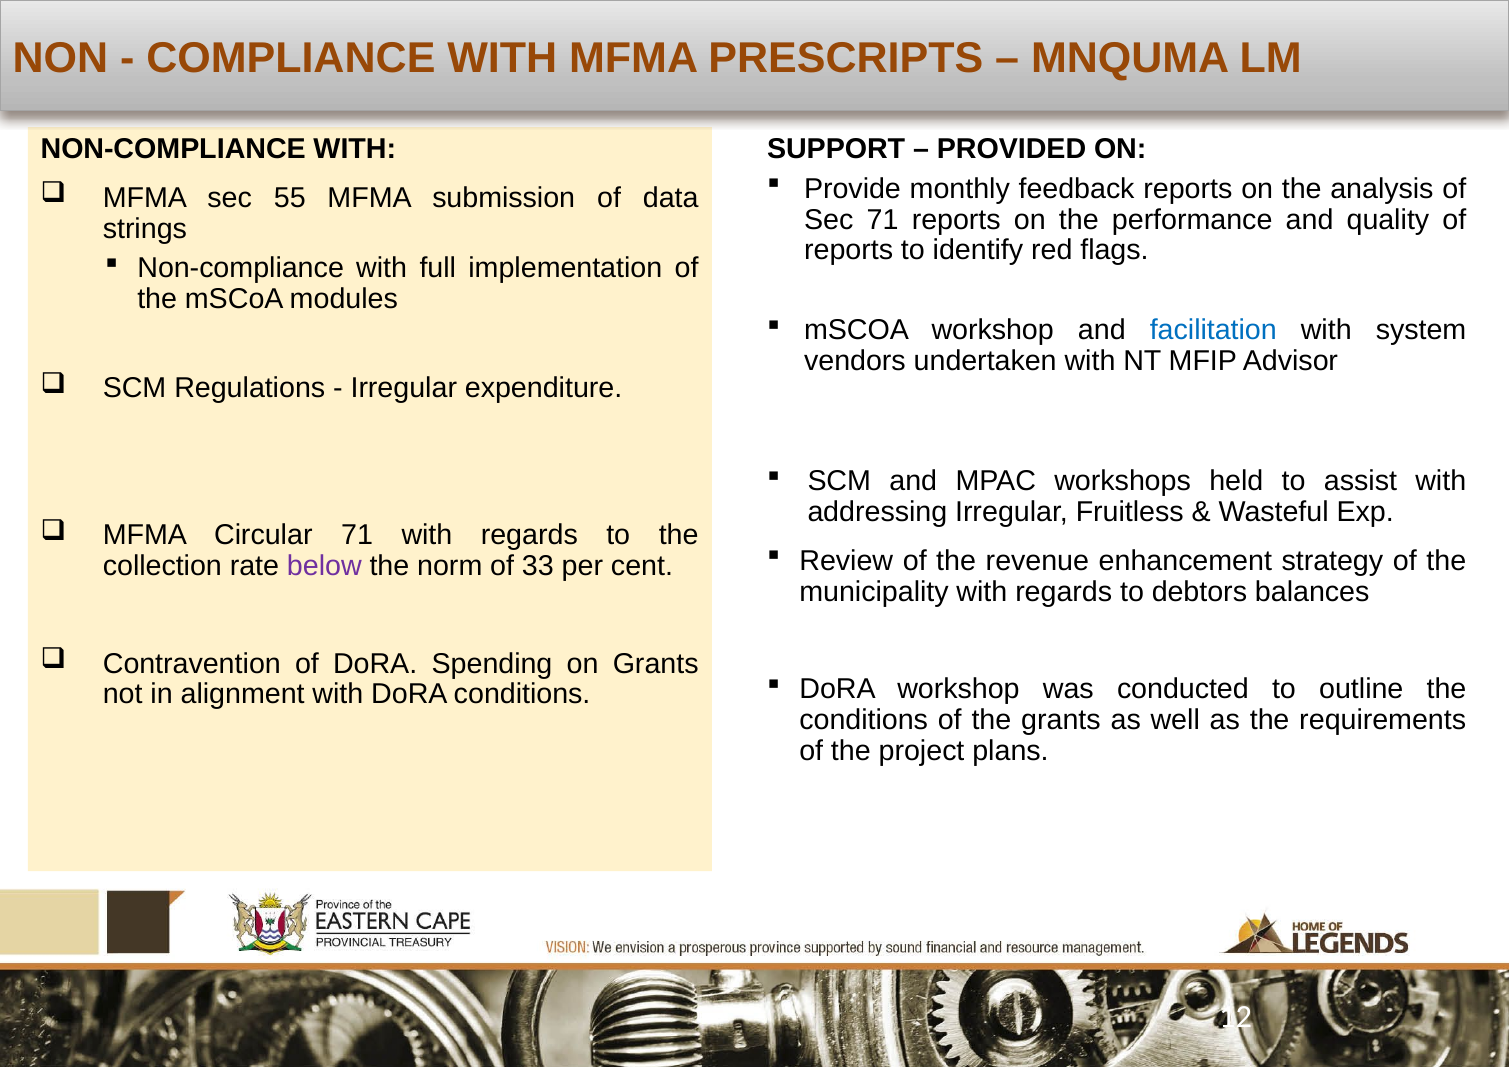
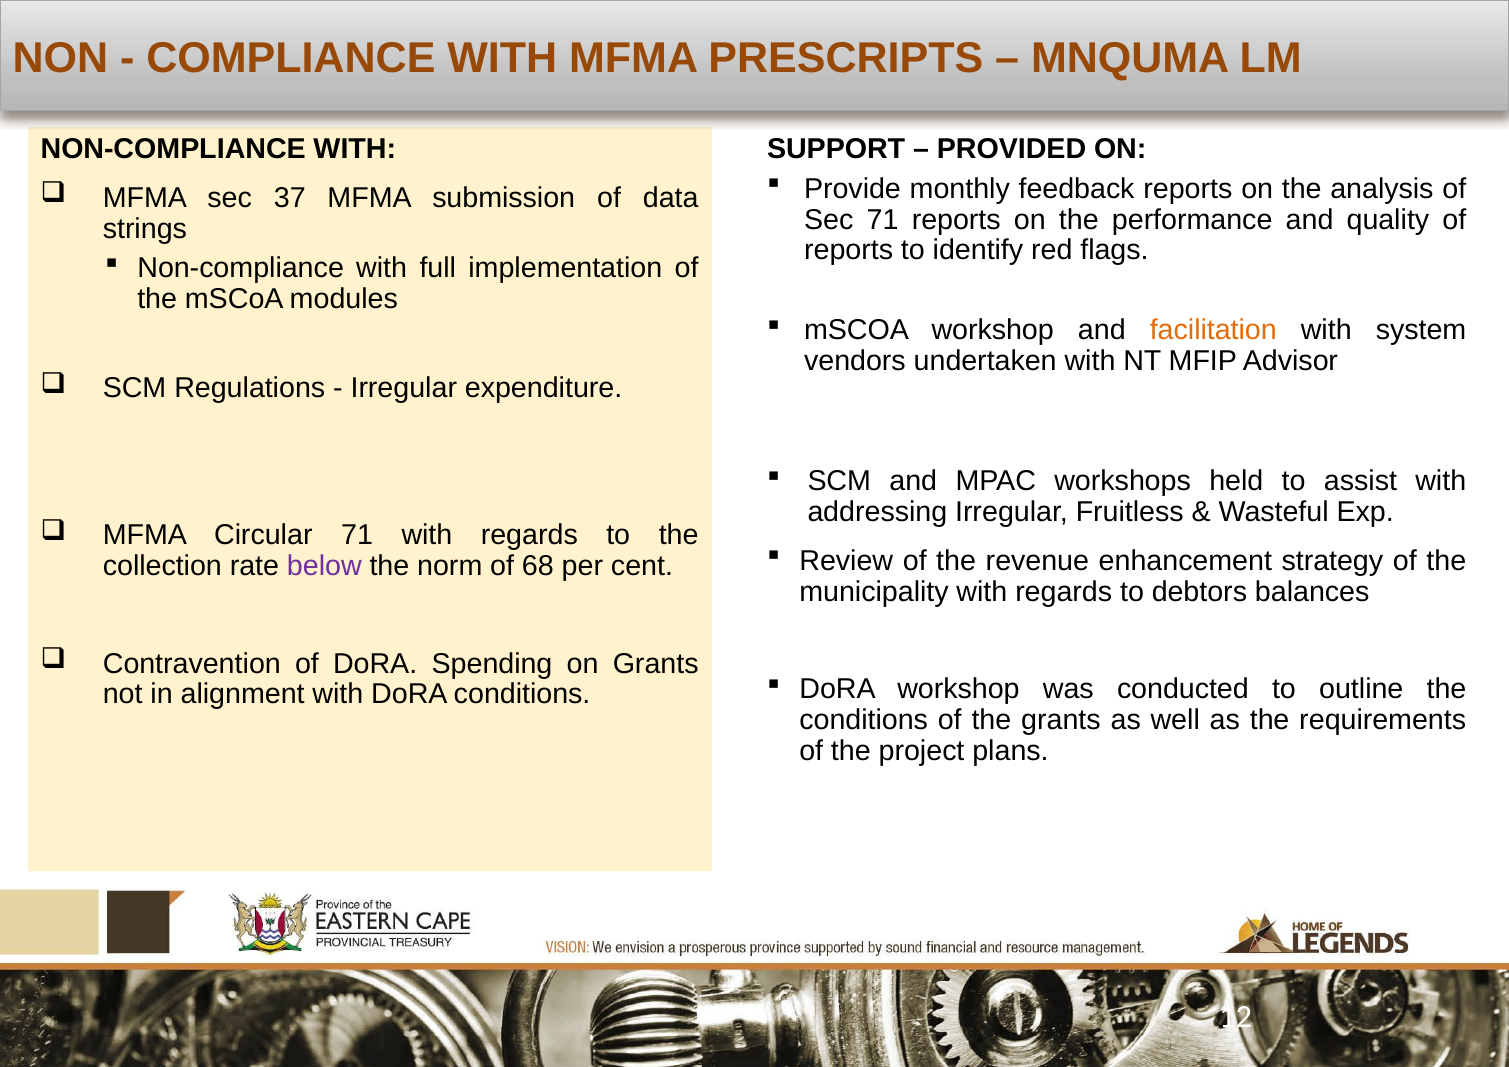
55: 55 -> 37 (290, 198)
facilitation colour: blue -> orange (1213, 330)
33: 33 -> 68 (538, 566)
